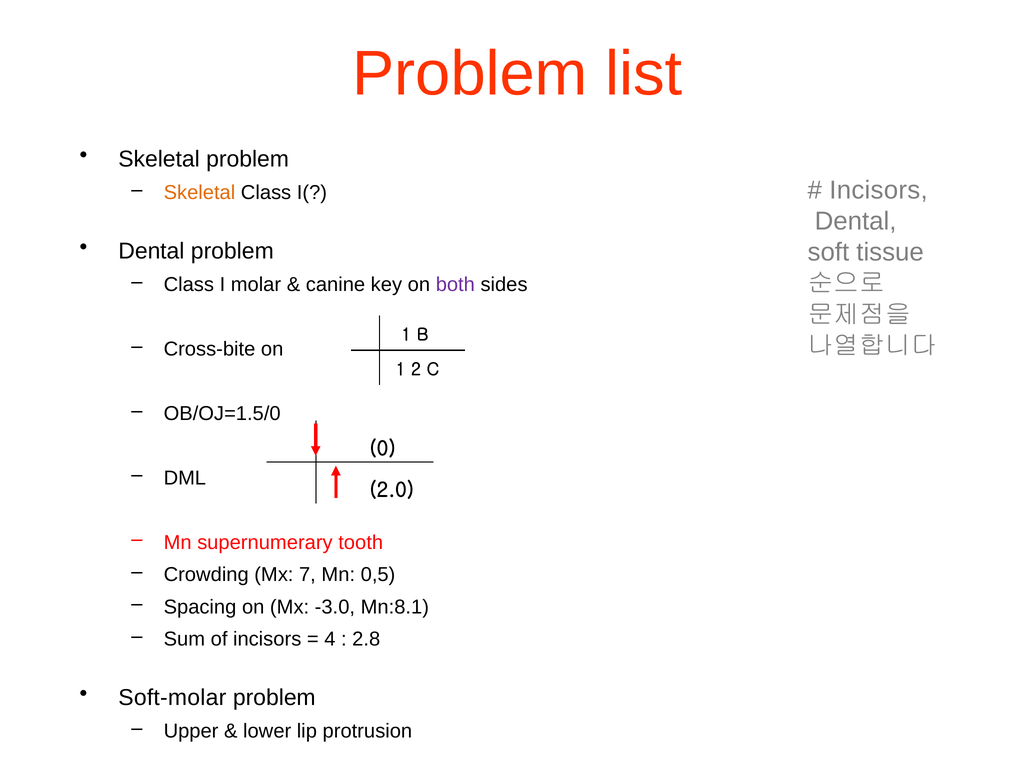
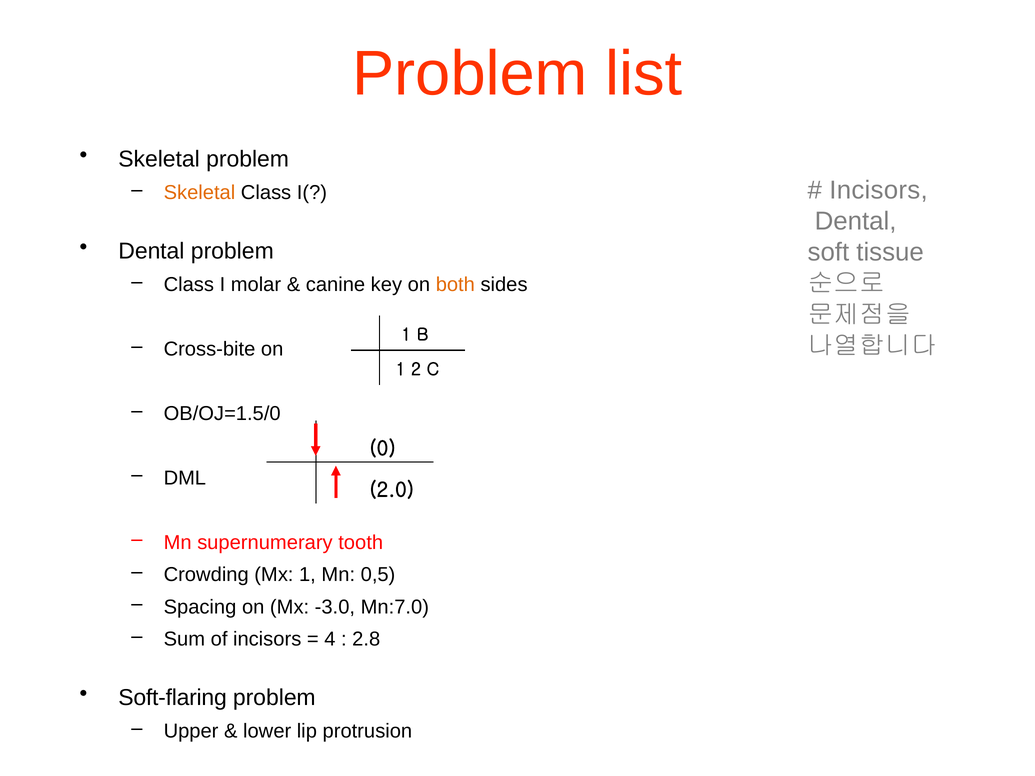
both colour: purple -> orange (455, 285)
Mx 7: 7 -> 1 (307, 575)
Mn:8.1: Mn:8.1 -> Mn:7.0 (395, 607)
Soft-molar: Soft-molar -> Soft-flaring (173, 698)
